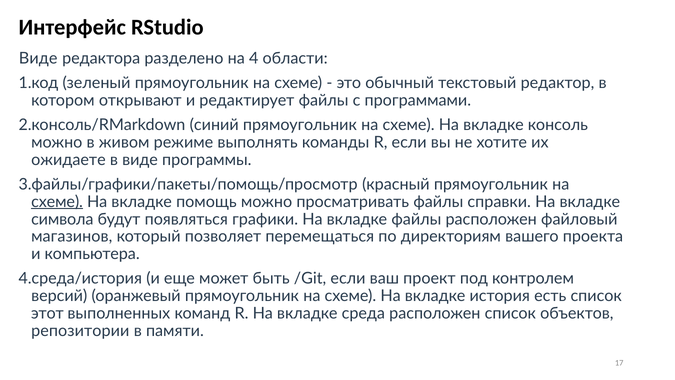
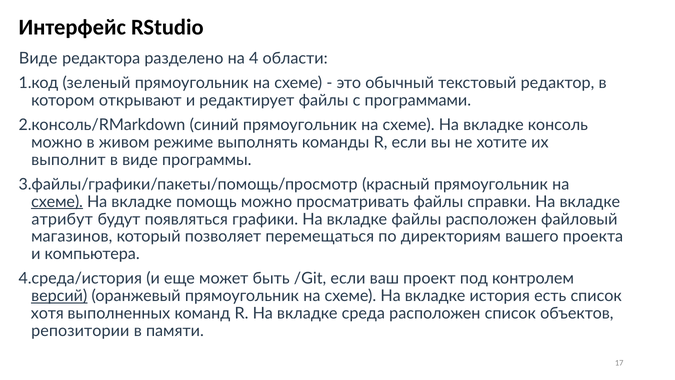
ожидаете: ожидаете -> выполнит (68, 160)
символа: символа -> атрибут (62, 219)
версий underline: none -> present (59, 296)
этот: этот -> хотя (47, 313)
